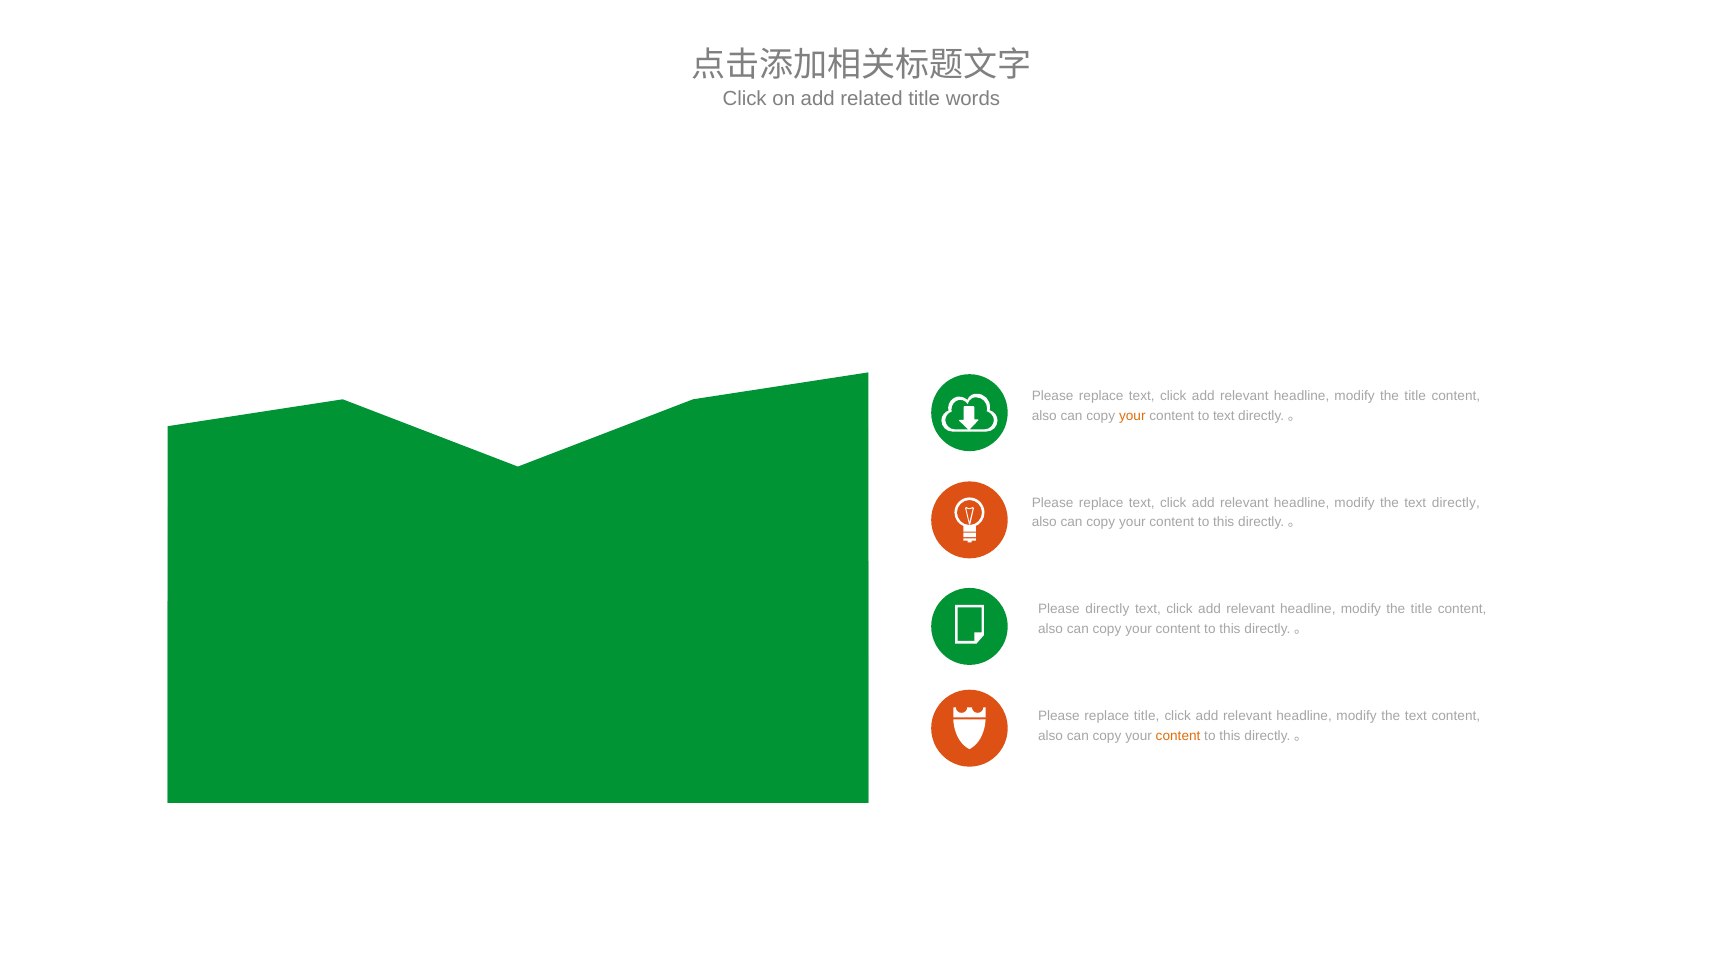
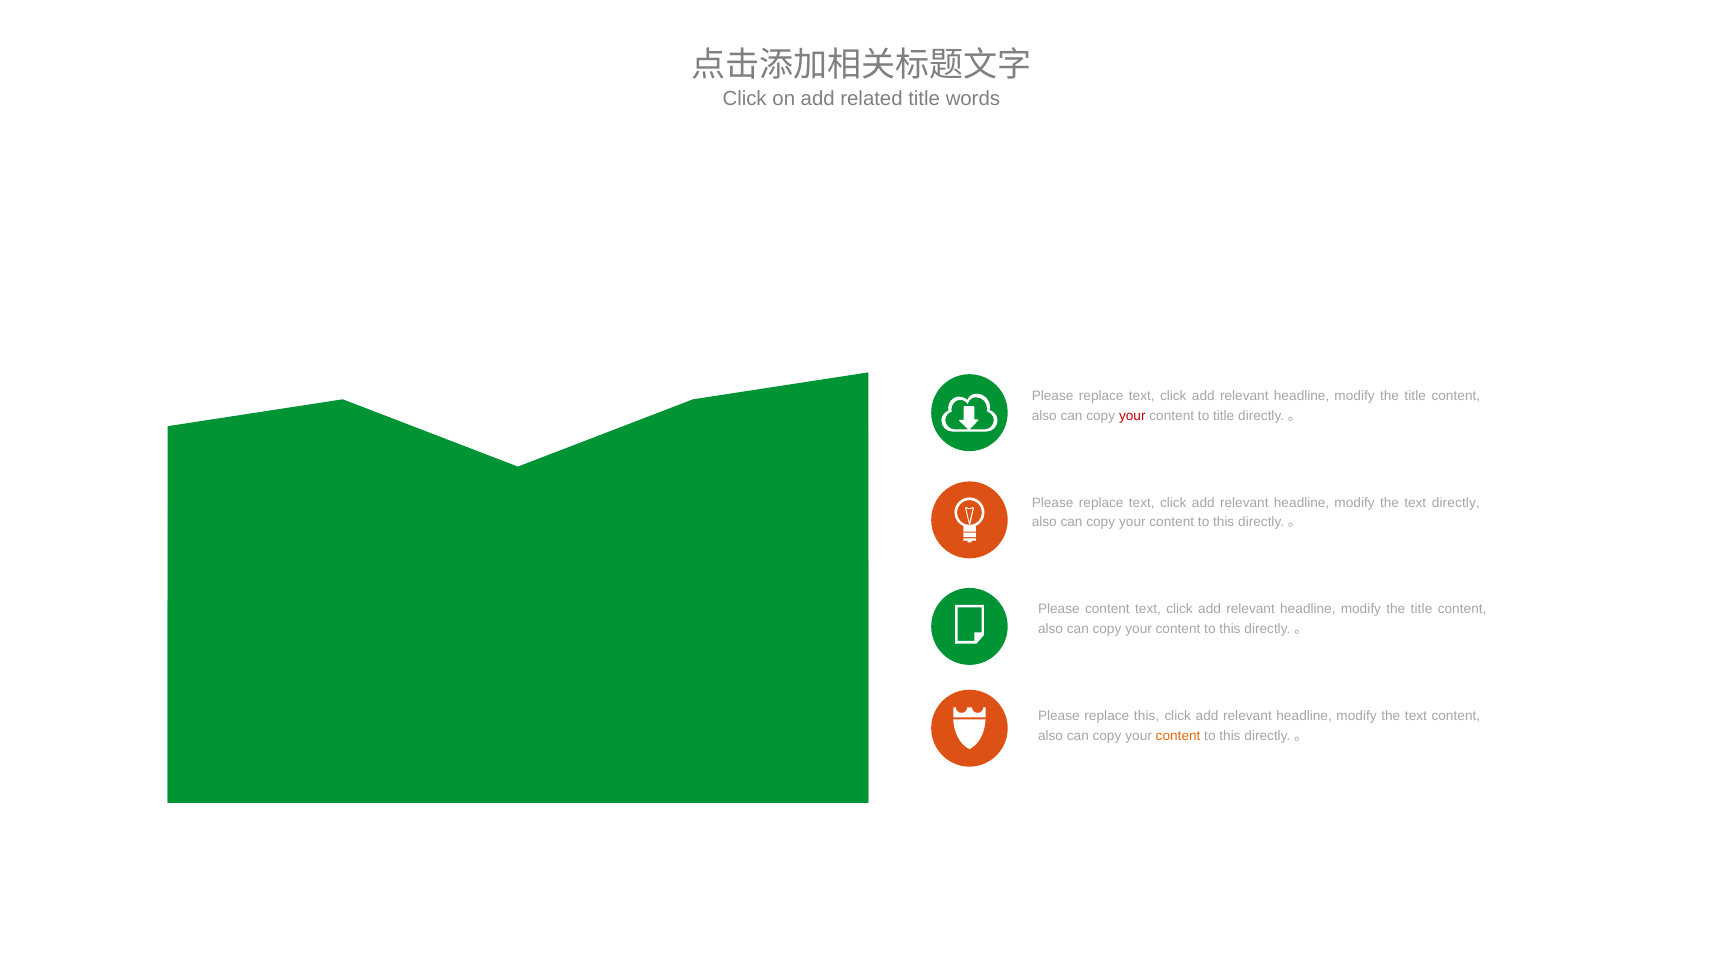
your colour: orange -> red (1132, 416)
to text: text -> title (1224, 416)
Please directly: directly -> content (1107, 610)
replace title: title -> this (1147, 716)
